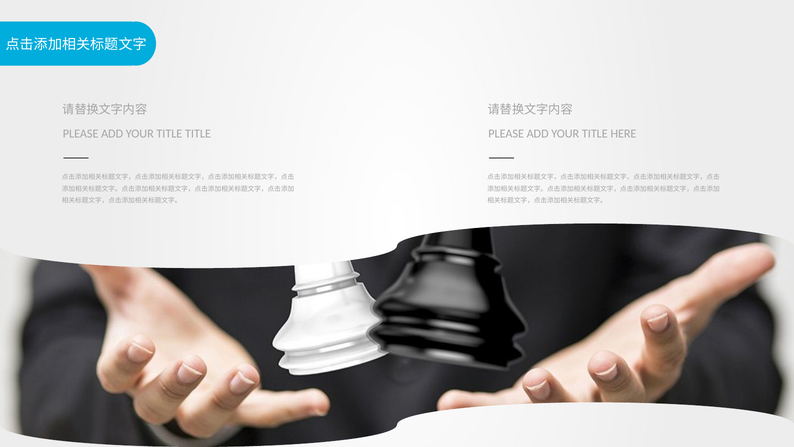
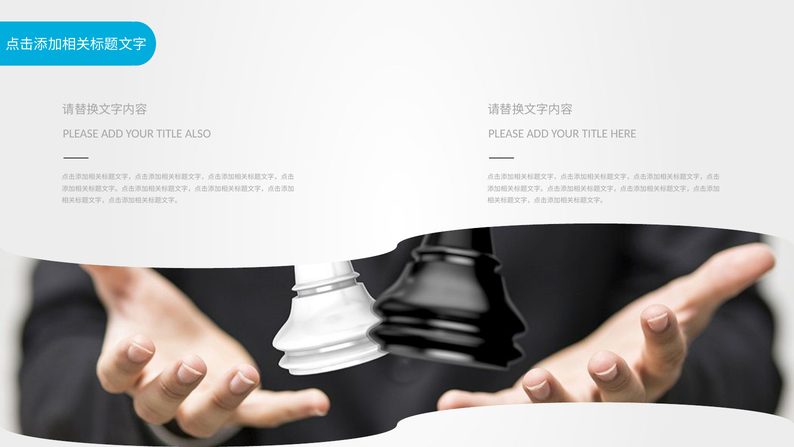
TITLE TITLE: TITLE -> ALSO (198, 134)
